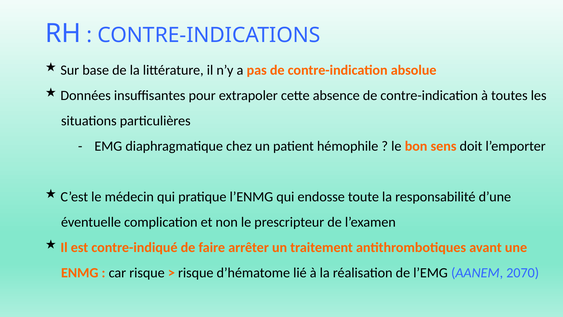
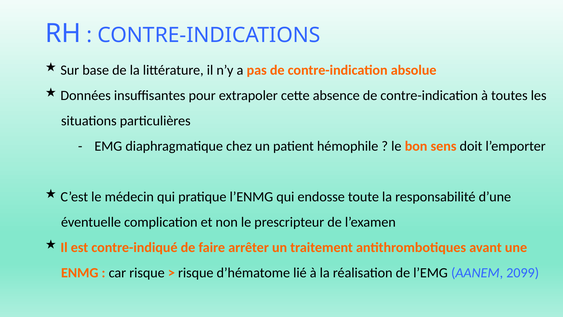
2070: 2070 -> 2099 (523, 273)
